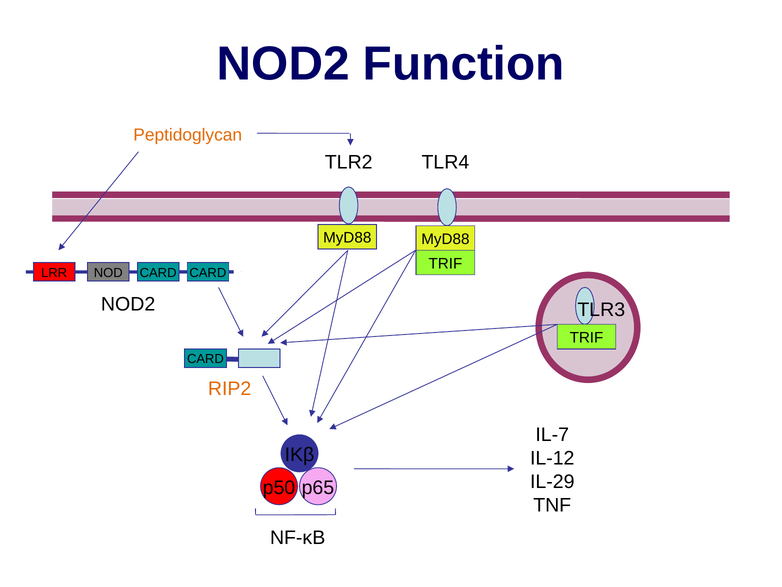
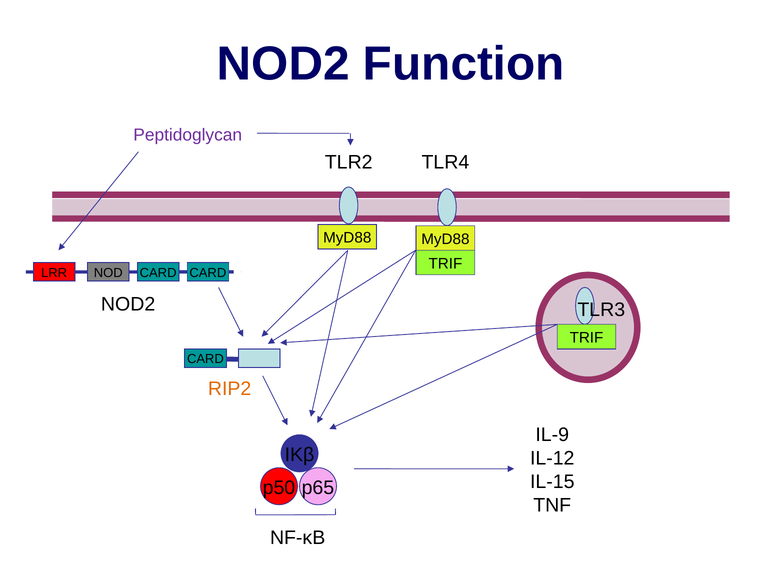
Peptidoglycan colour: orange -> purple (188, 135)
IL-7: IL-7 -> IL-9 (552, 434)
IL-29: IL-29 -> IL-15 (552, 481)
